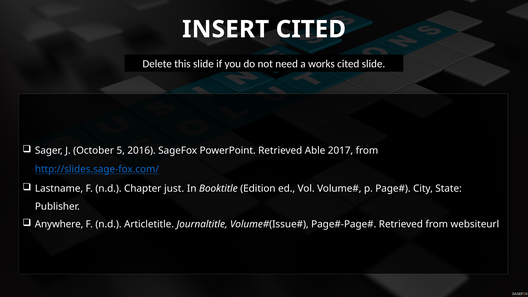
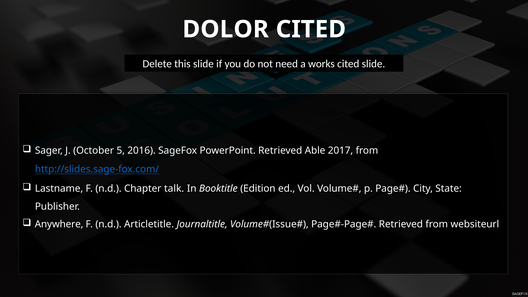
INSERT: INSERT -> DOLOR (226, 29)
just: just -> talk (174, 189)
